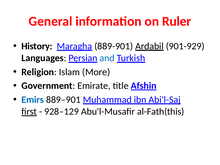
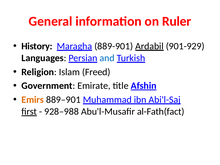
More: More -> Freed (96, 72)
Emirs colour: blue -> orange (33, 100)
928–129: 928–129 -> 928–988 (62, 112)
al-Fath(this: al-Fath(this -> al-Fath(fact (161, 112)
